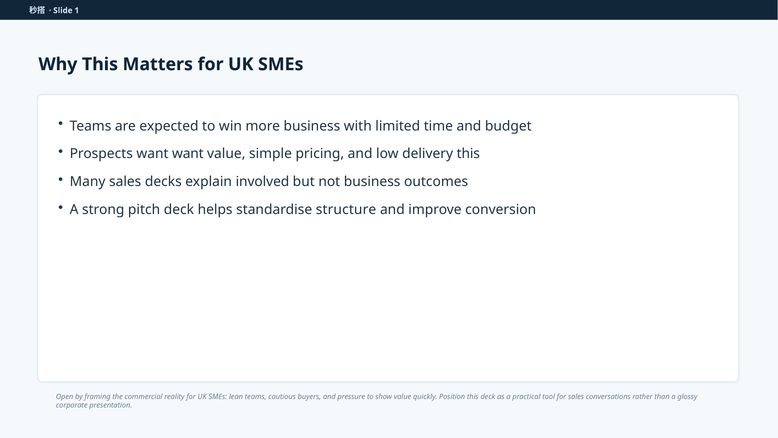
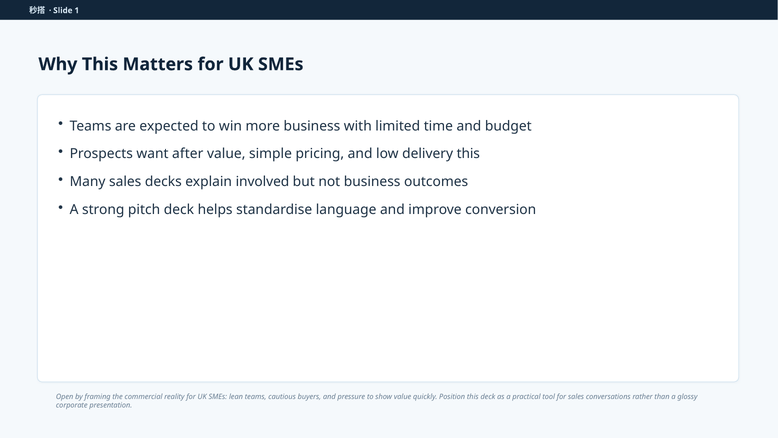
want want: want -> after (188, 154)
structure: structure -> language (346, 210)
